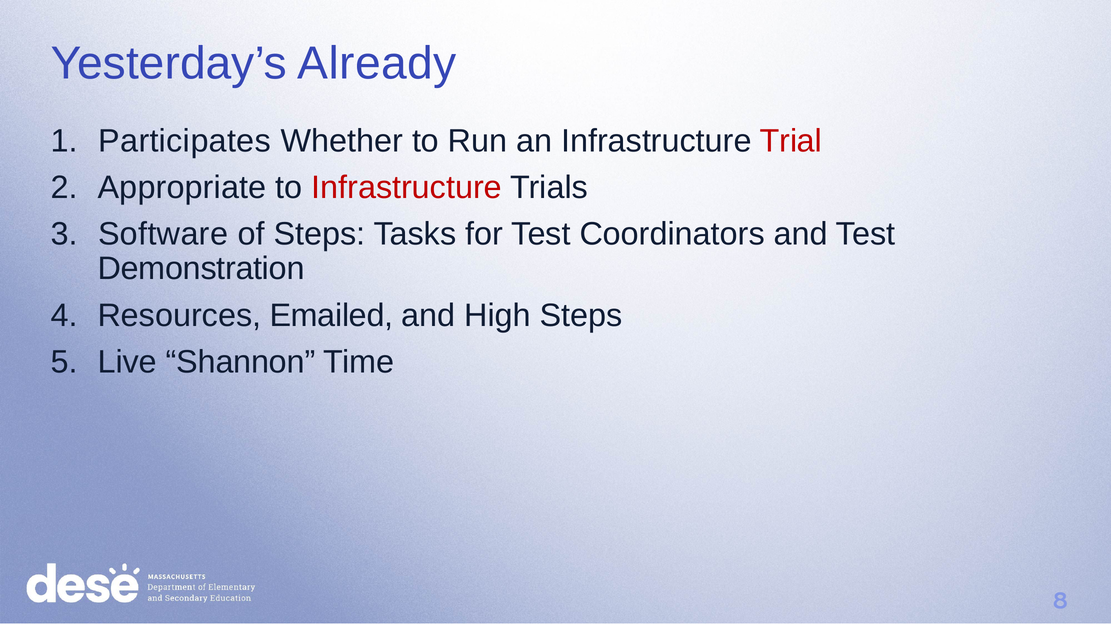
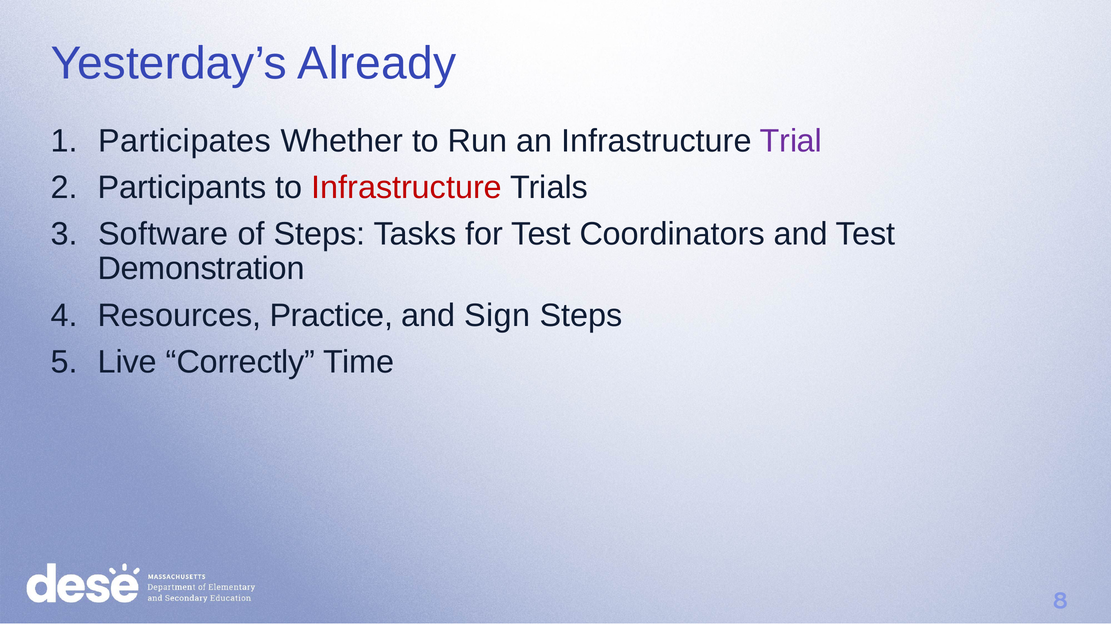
Trial colour: red -> purple (791, 141)
Appropriate: Appropriate -> Participants (182, 187)
Emailed: Emailed -> Practice (331, 315)
High: High -> Sign (497, 315)
Shannon: Shannon -> Correctly (241, 362)
